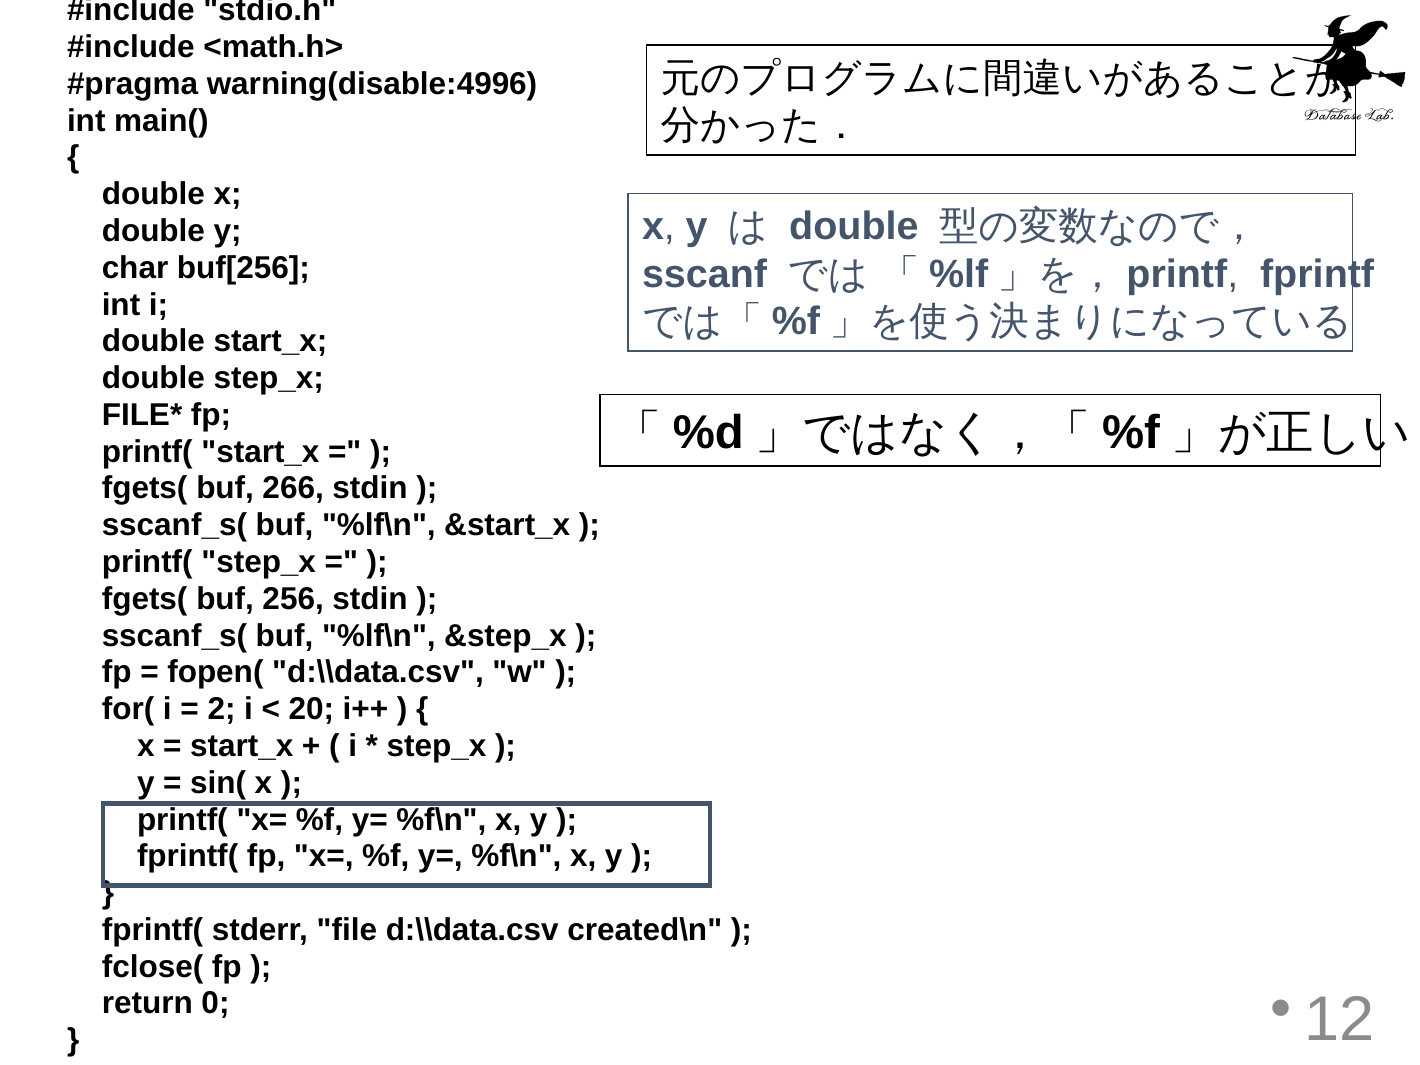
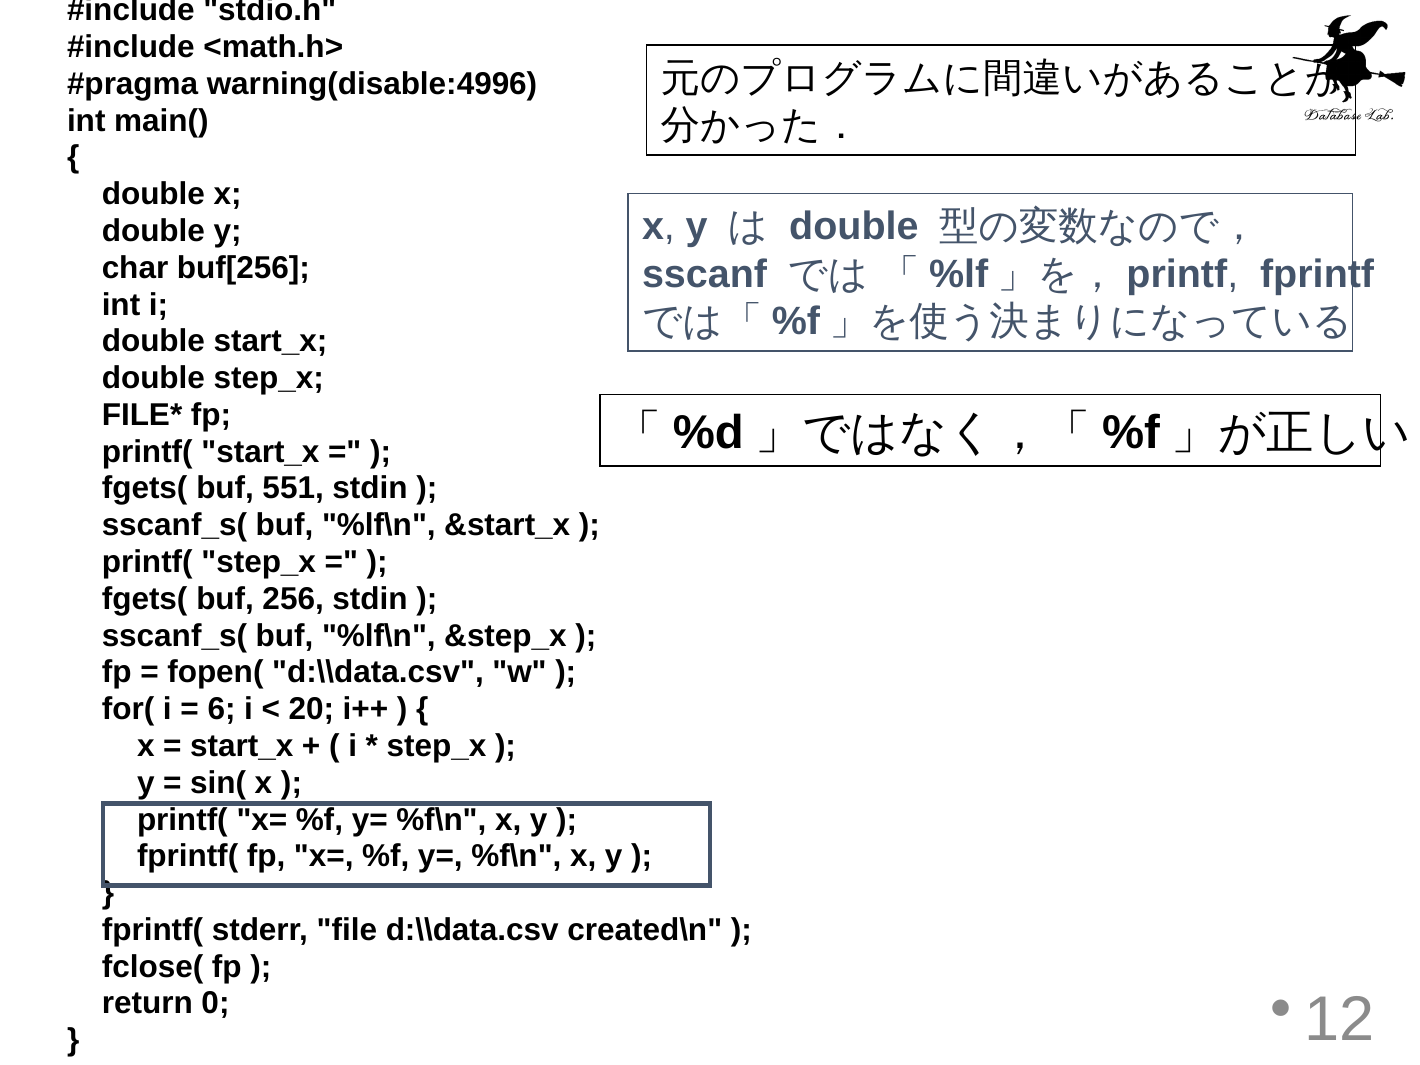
266: 266 -> 551 (293, 489)
2: 2 -> 6 (222, 709)
